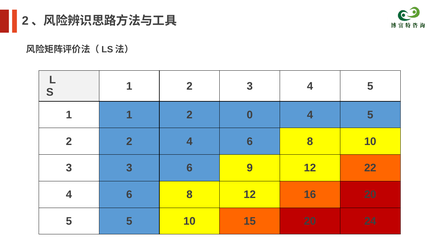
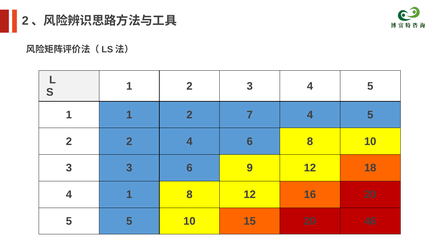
0: 0 -> 7 (250, 115)
22: 22 -> 18 (370, 168)
6: 6 -> 1 (129, 194)
24: 24 -> 46 (370, 221)
